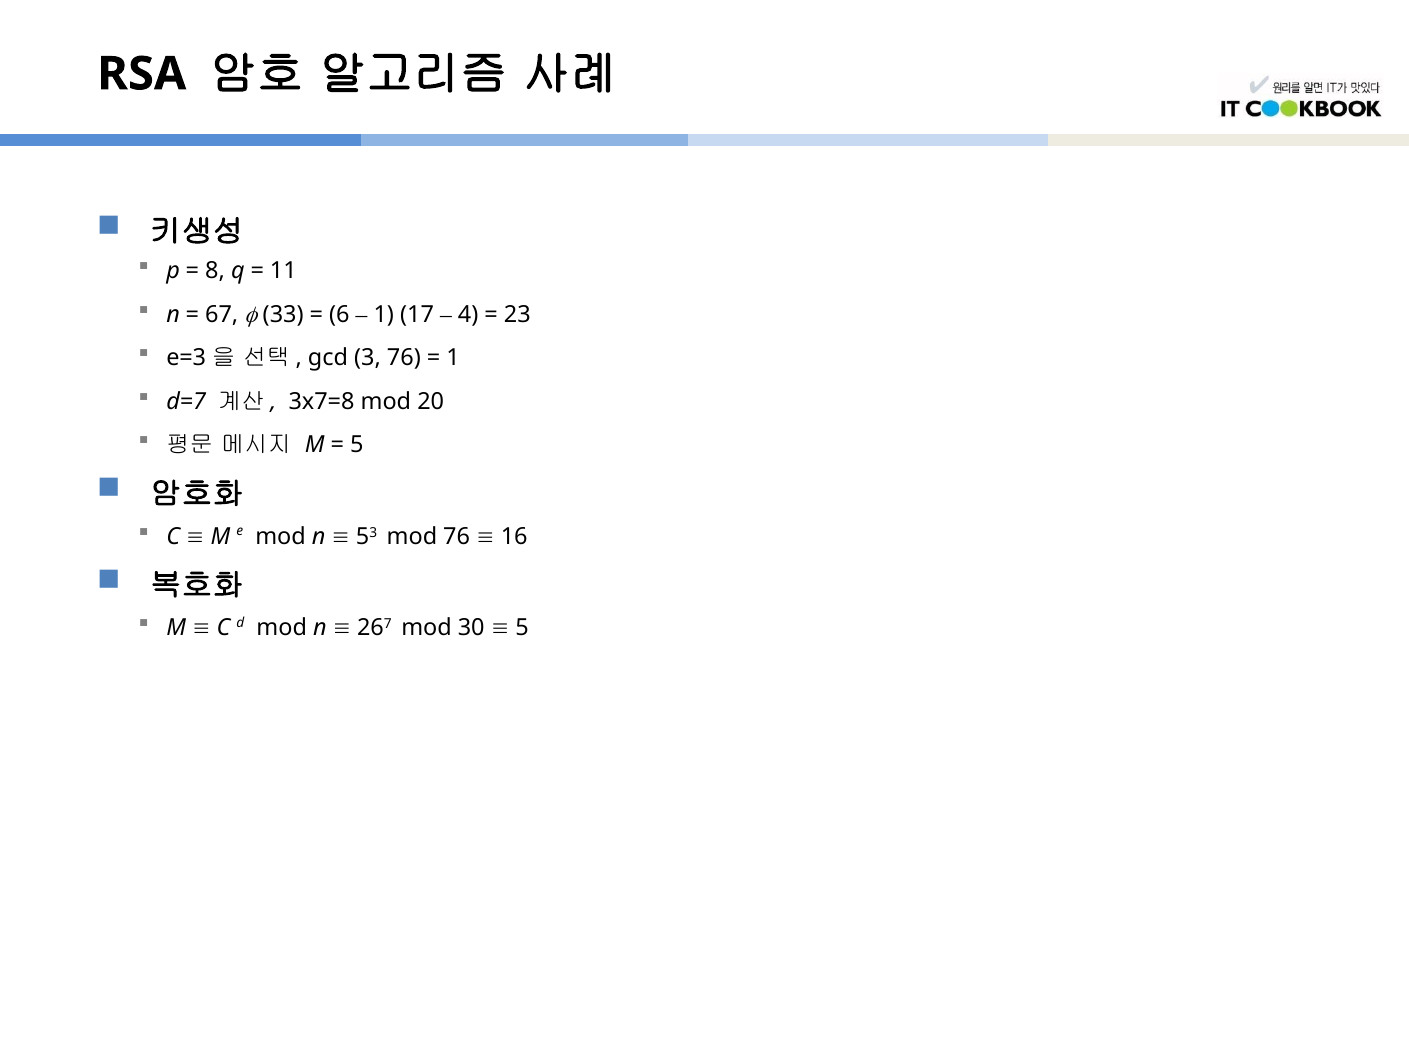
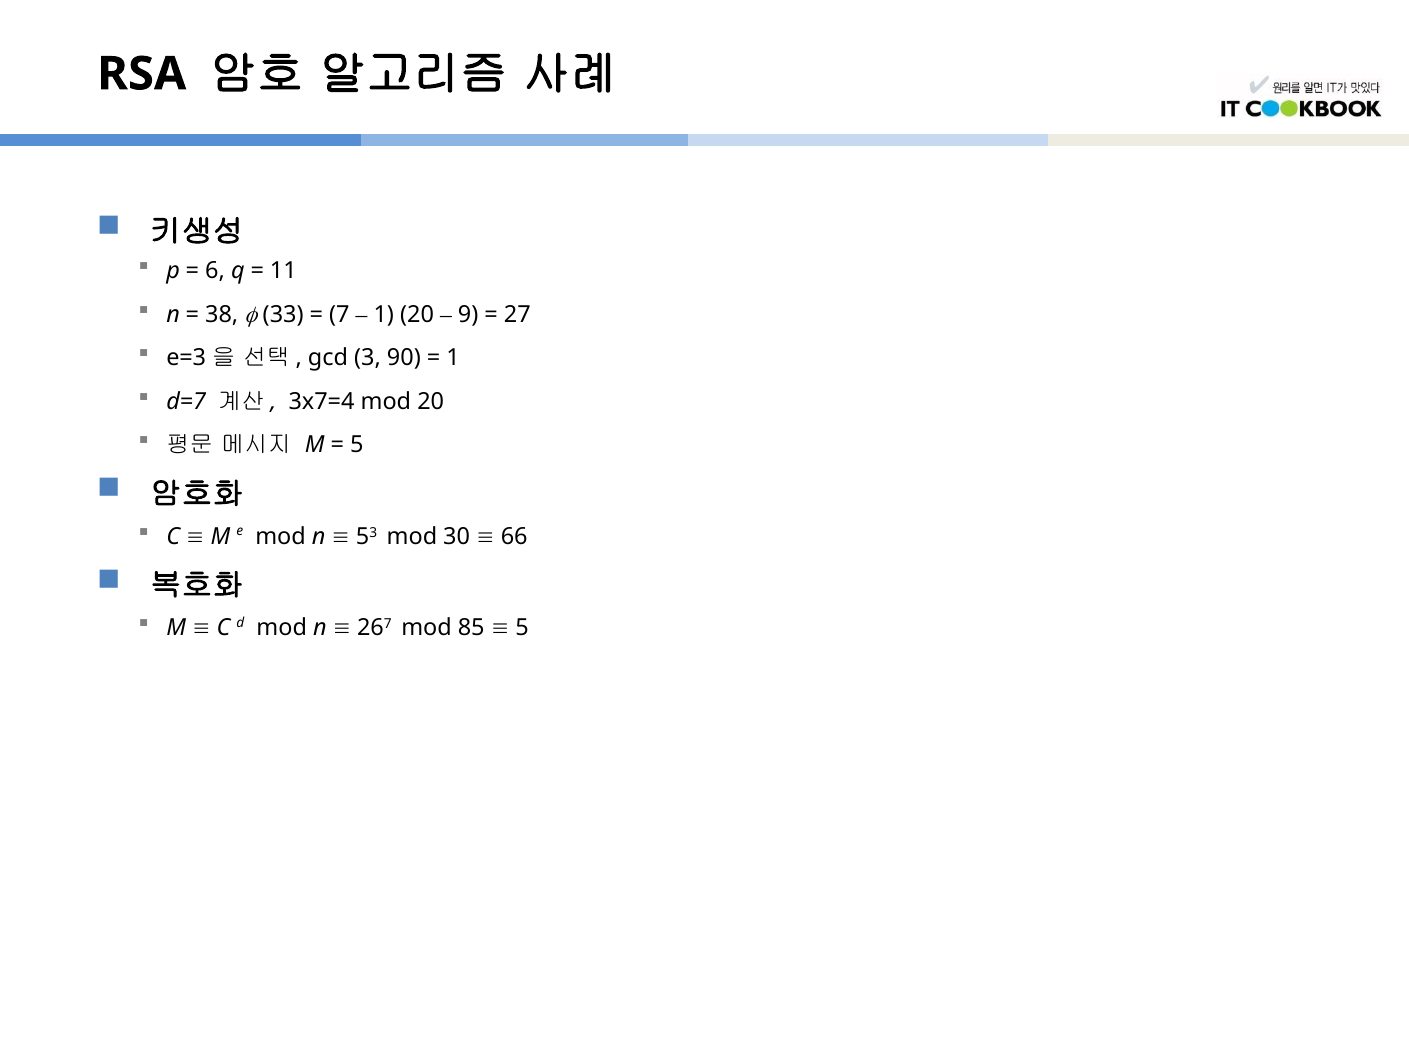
8: 8 -> 6 (215, 271)
67: 67 -> 38 (222, 314)
6: 6 -> 7 (339, 314)
1 17: 17 -> 20 (417, 314)
4: 4 -> 9 (468, 314)
23: 23 -> 27 (517, 314)
3 76: 76 -> 90 (404, 358)
3x7=8: 3x7=8 -> 3x7=4 (322, 401)
mod 76: 76 -> 30 (457, 536)
16: 16 -> 66 (514, 536)
30: 30 -> 85 (471, 628)
